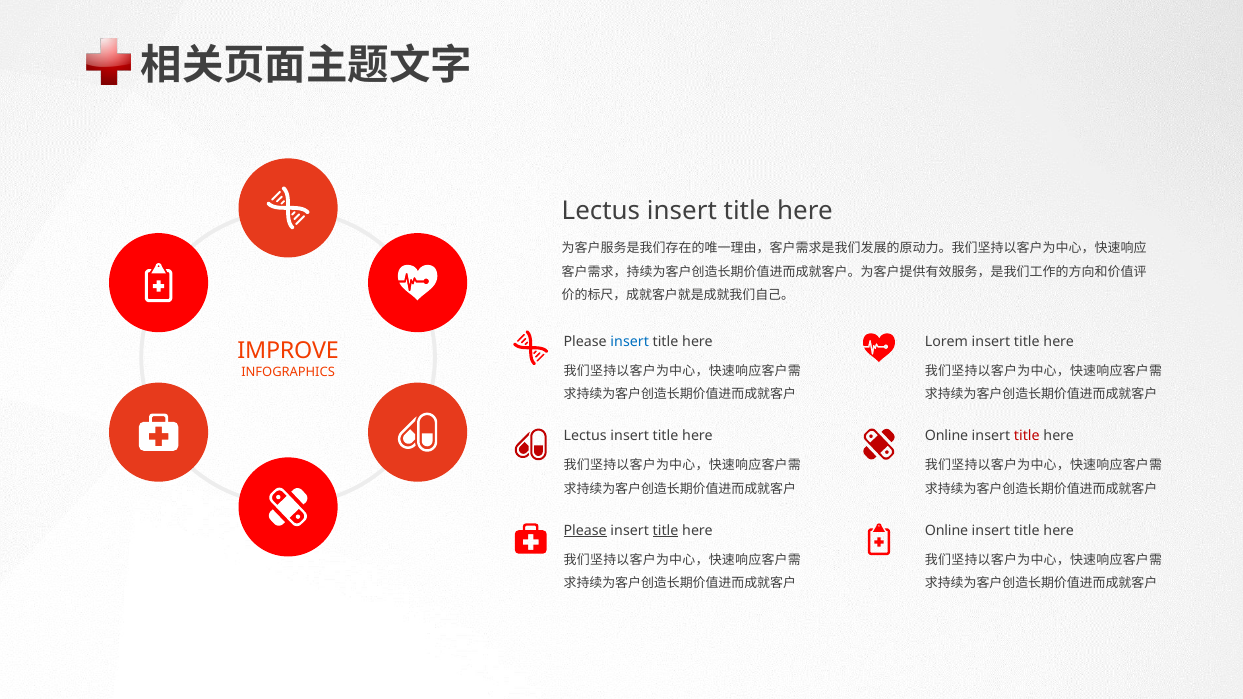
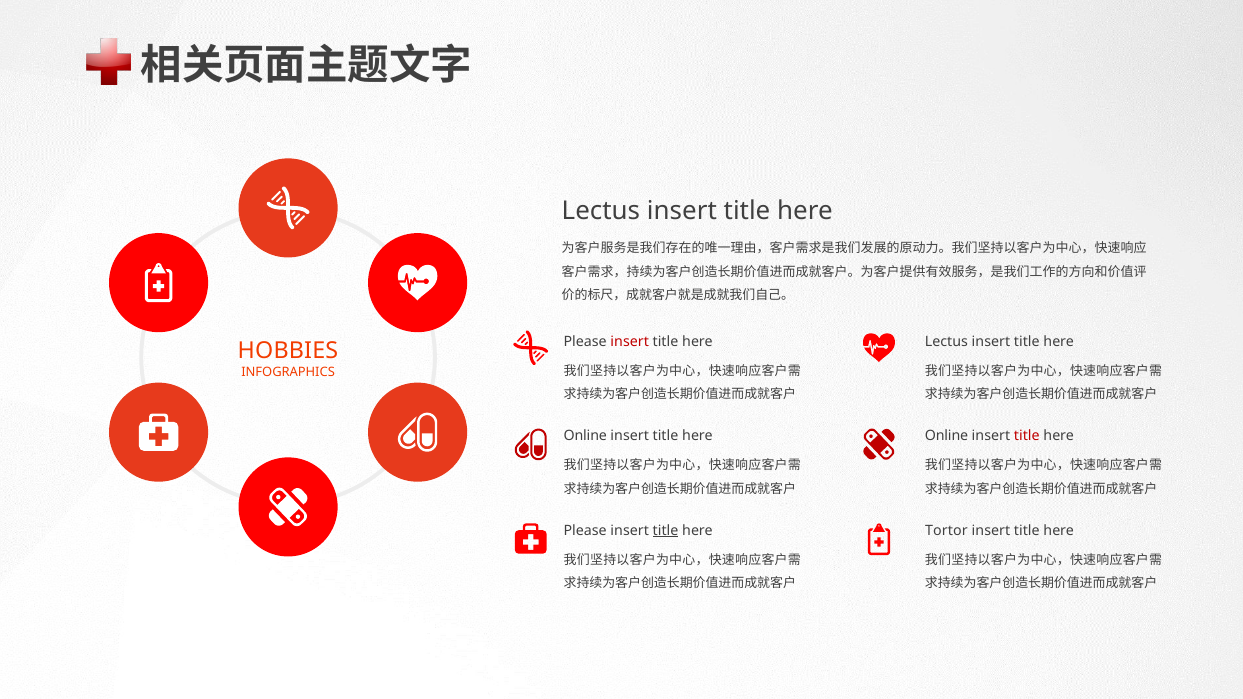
insert colour: blue -> red (630, 342)
Lorem: Lorem -> Lectus (946, 342)
IMPROVE: IMPROVE -> HOBBIES (288, 351)
Lectus: Lectus -> Online (585, 436)
Please underline: present -> none (585, 531)
Online: Online -> Tortor (946, 531)
